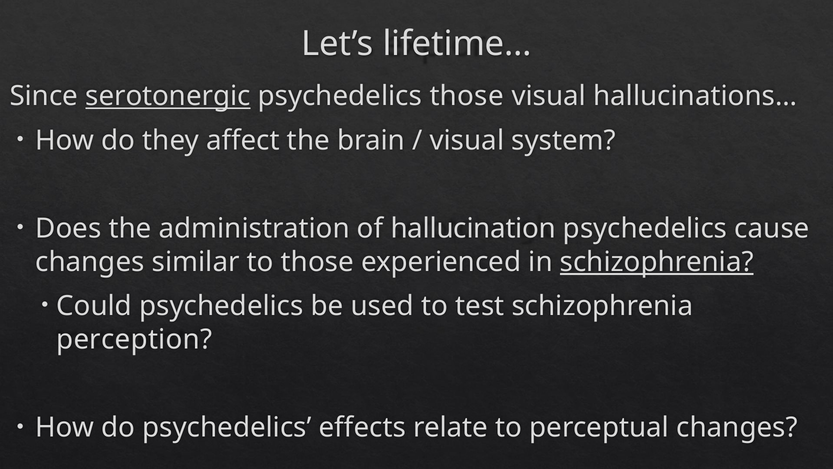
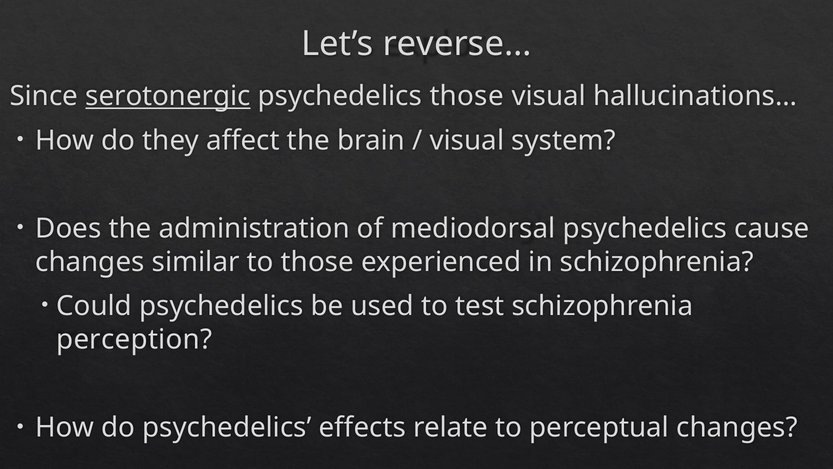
lifetime…: lifetime… -> reverse… (457, 44)
hallucination: hallucination -> mediodorsal (473, 228)
schizophrenia underline: present -> none (657, 262)
